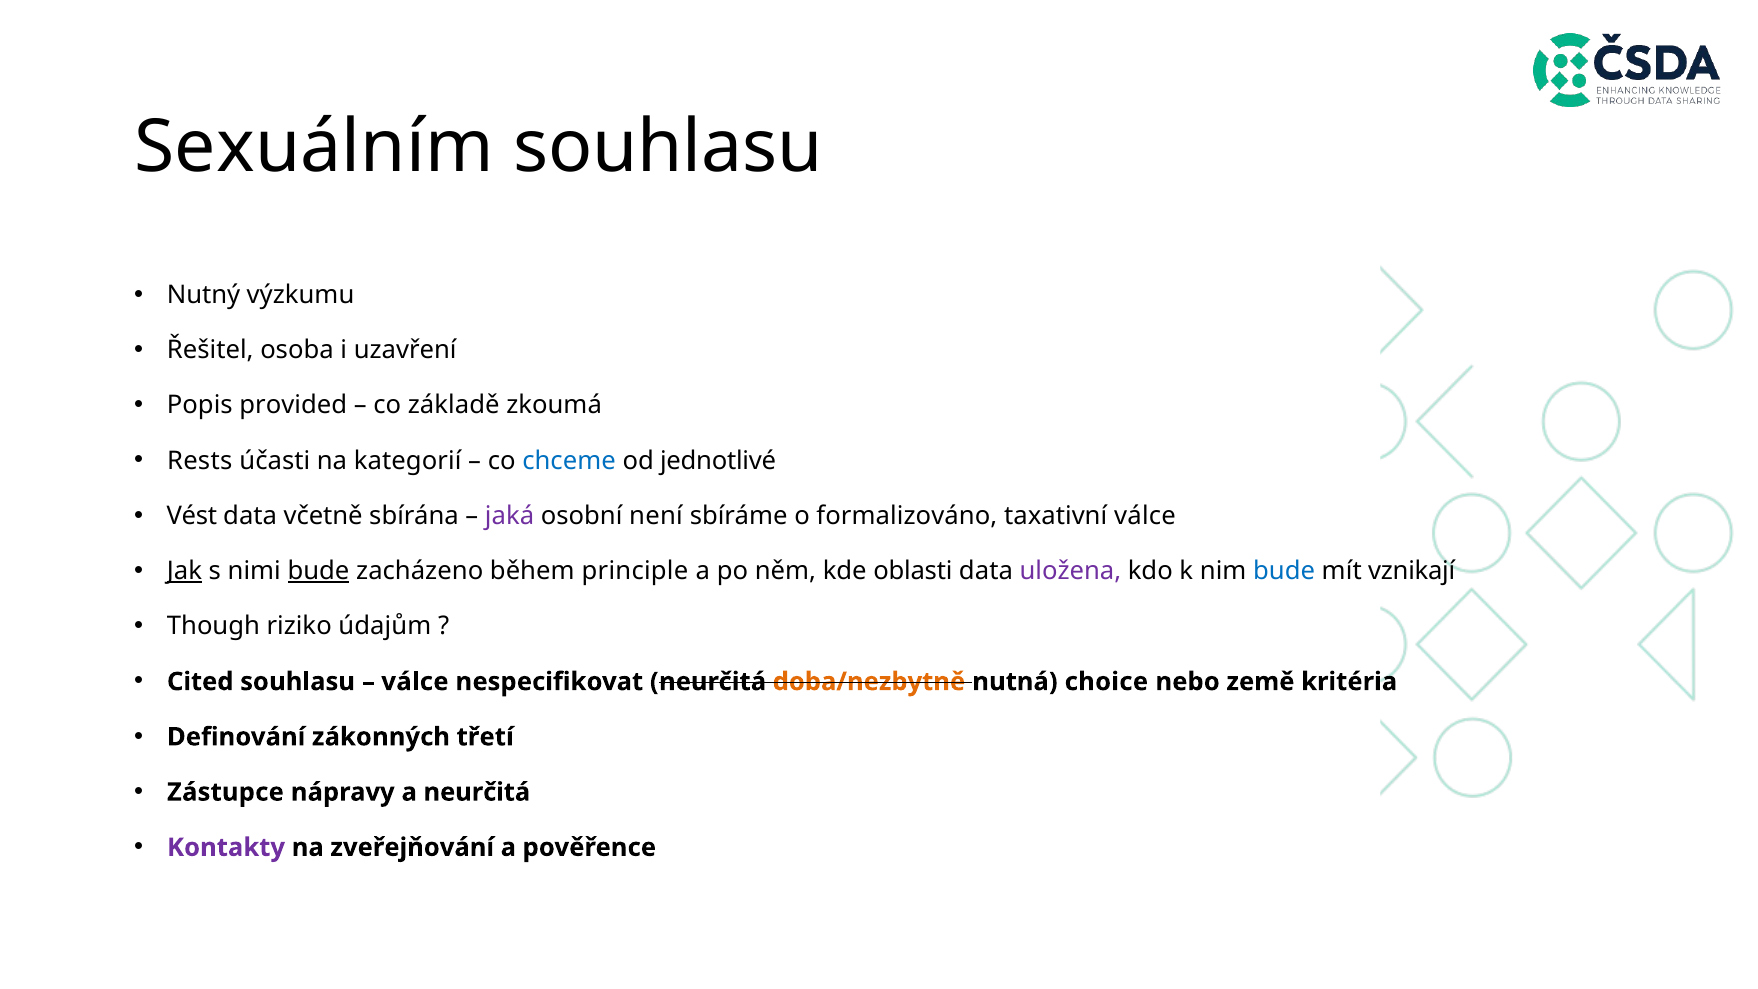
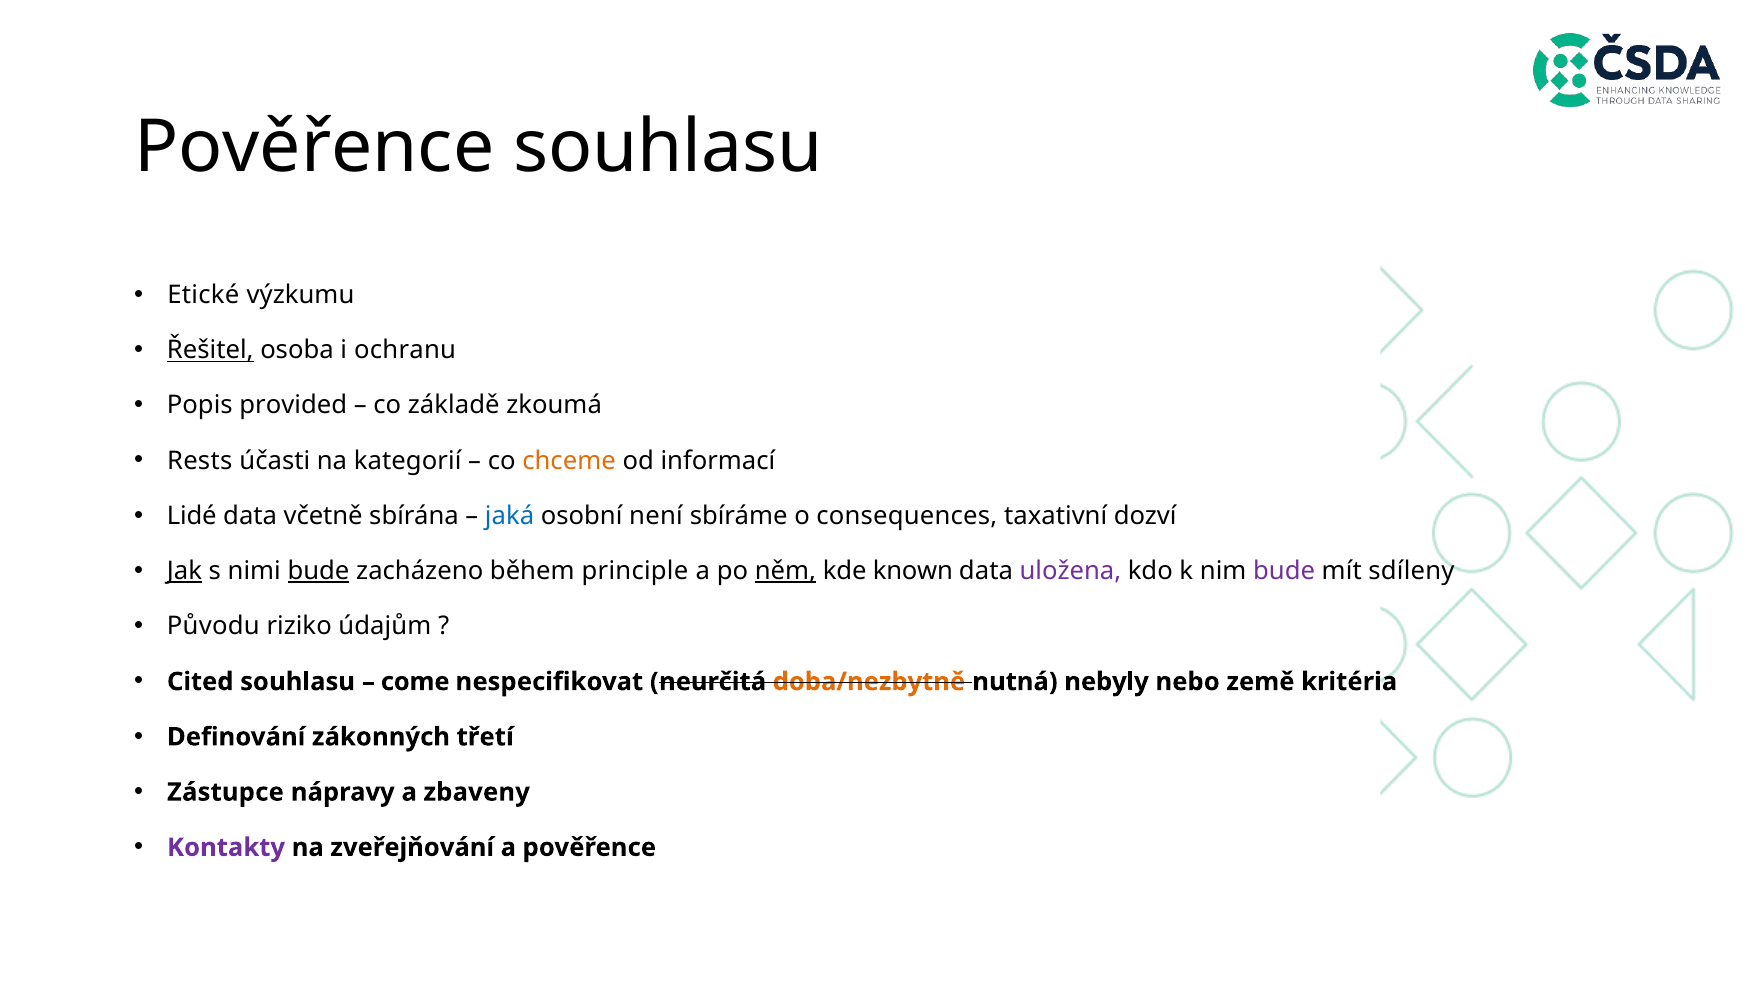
Sexuálním: Sexuálním -> Pověřence (314, 148)
Nutný: Nutný -> Etické (203, 295)
Řešitel underline: none -> present (210, 350)
uzavření: uzavření -> ochranu (405, 350)
chceme colour: blue -> orange (569, 461)
jednotlivé: jednotlivé -> informací (718, 461)
Vést: Vést -> Lidé (192, 516)
jaká colour: purple -> blue (510, 516)
formalizováno: formalizováno -> consequences (907, 516)
taxativní válce: válce -> dozví (1145, 516)
něm underline: none -> present (785, 571)
oblasti: oblasti -> known (913, 571)
bude colour: blue -> purple (1284, 571)
vznikají: vznikají -> sdíleny (1411, 571)
Though: Though -> Původu (213, 626)
válce: válce -> come (415, 682)
choice: choice -> nebyly (1107, 682)
a neurčitá: neurčitá -> zbaveny (477, 792)
